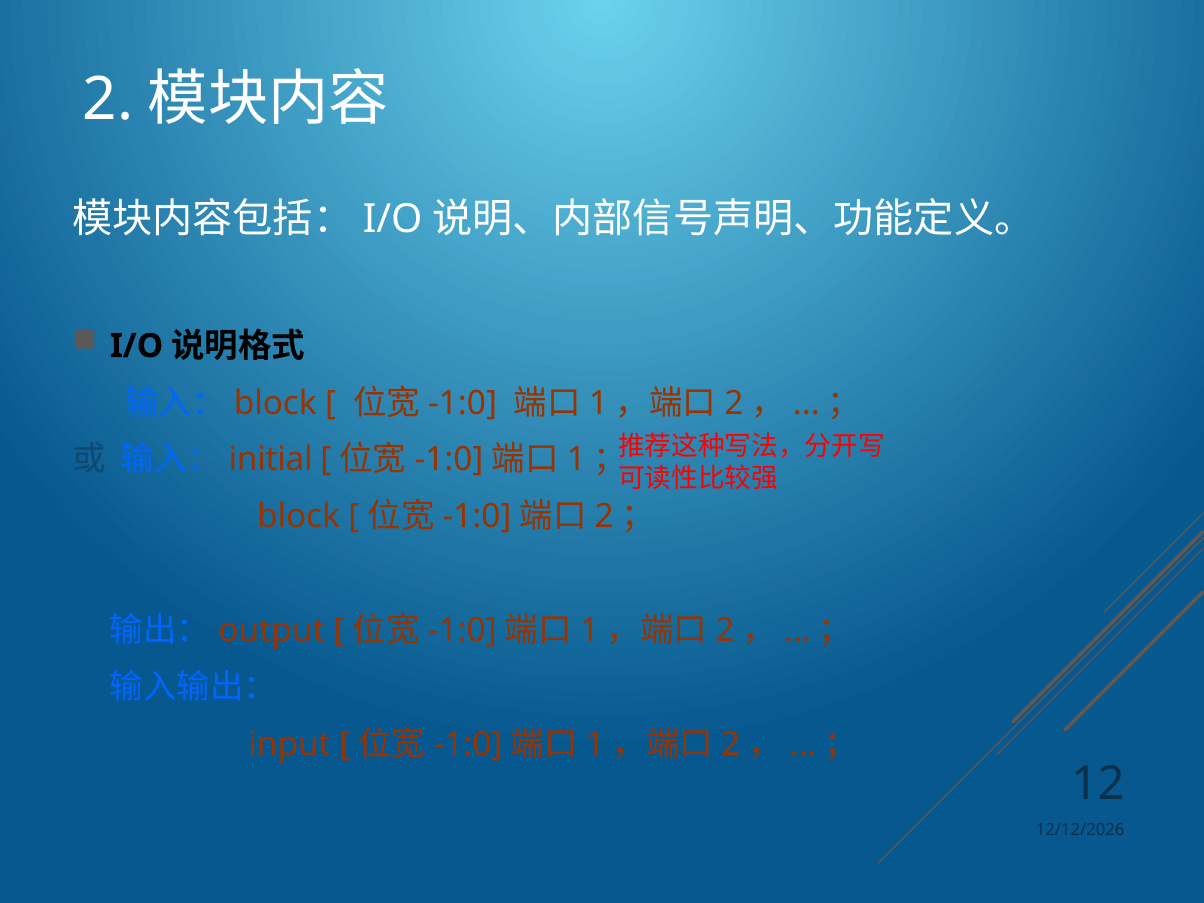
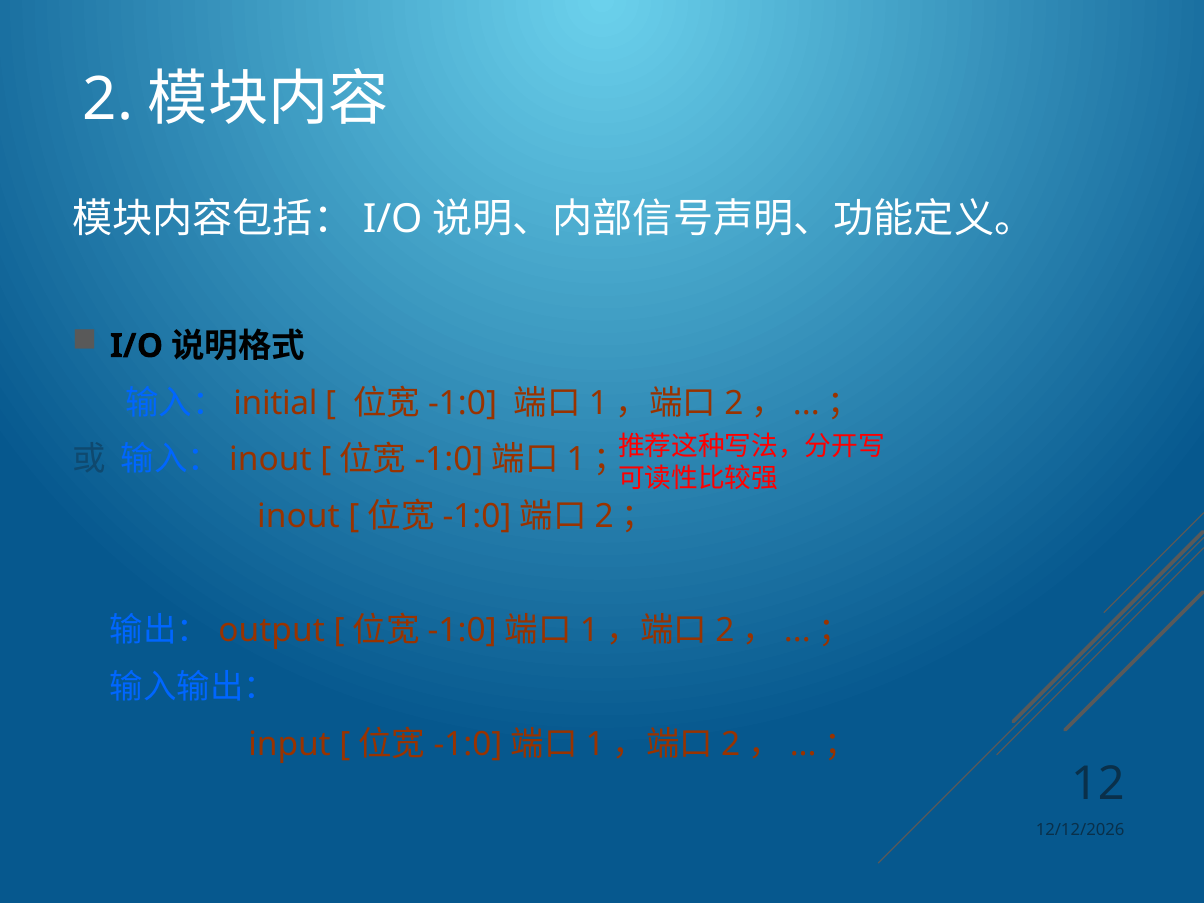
block: block -> initial (275, 403)
initial: initial -> inout (270, 460)
block: block -> inout (298, 517)
